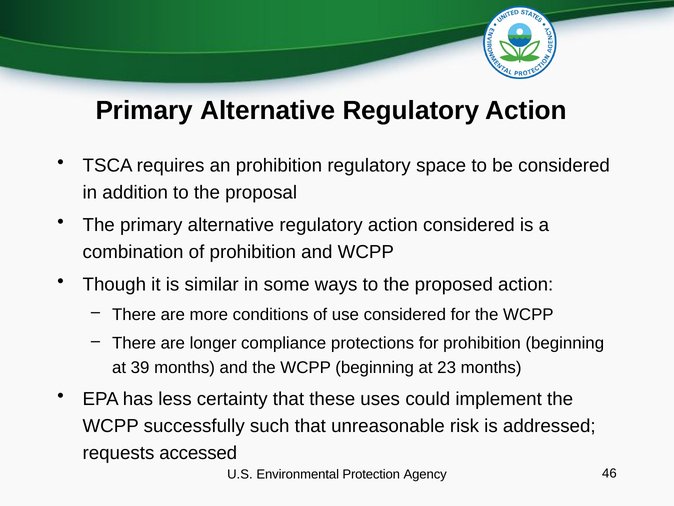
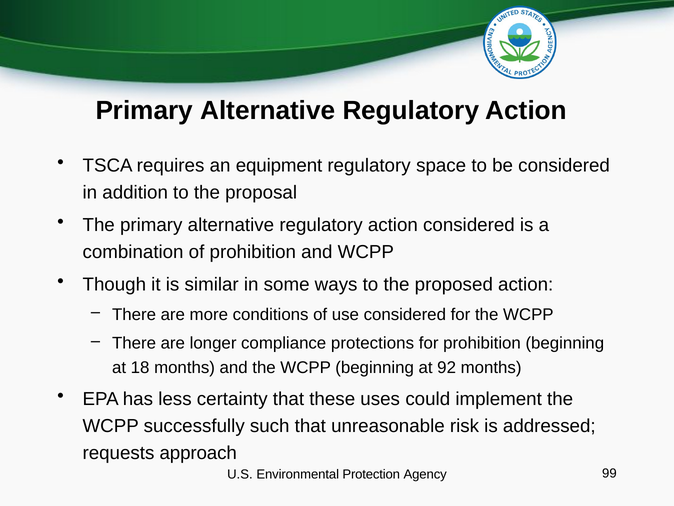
an prohibition: prohibition -> equipment (279, 166)
39: 39 -> 18 (140, 367)
23: 23 -> 92 (447, 367)
accessed: accessed -> approach (198, 453)
46: 46 -> 99 (609, 473)
